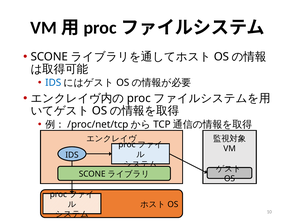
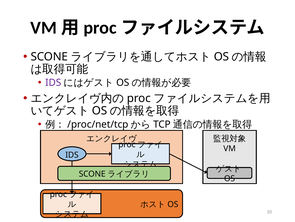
IDS colour: blue -> purple (53, 82)
